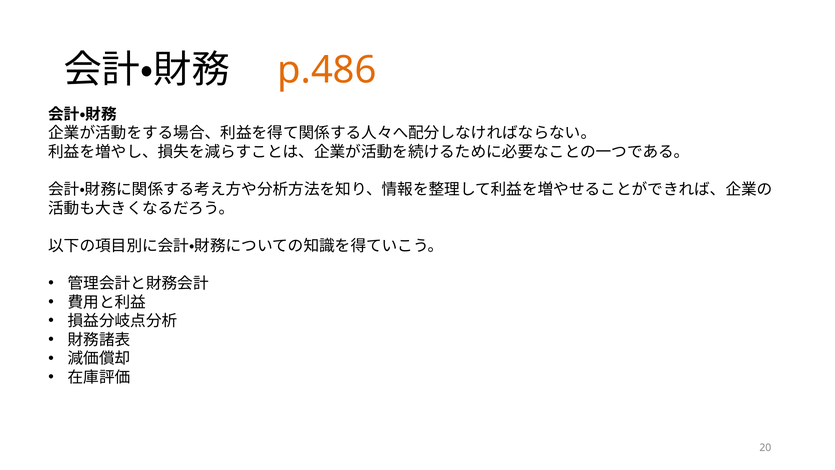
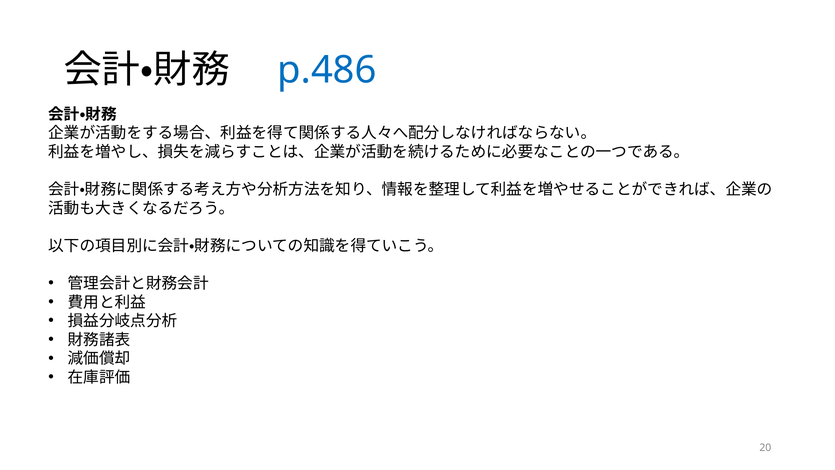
p.486 colour: orange -> blue (327, 70)
